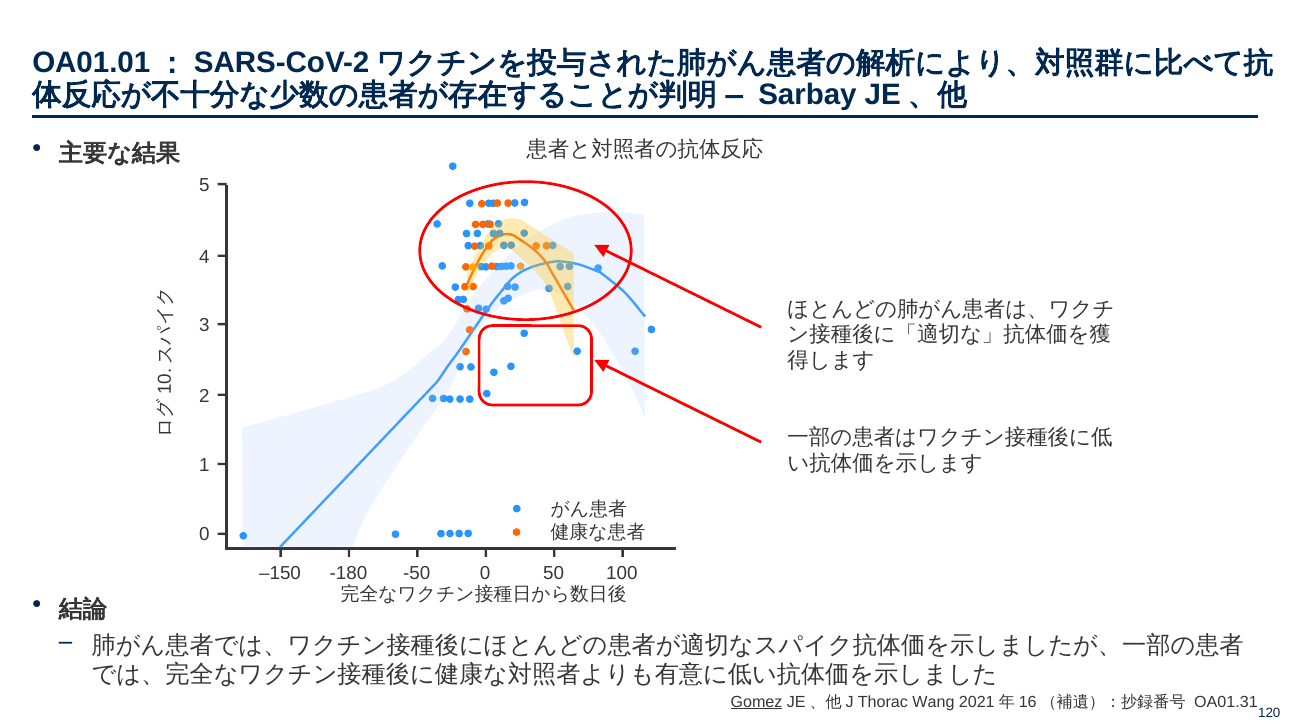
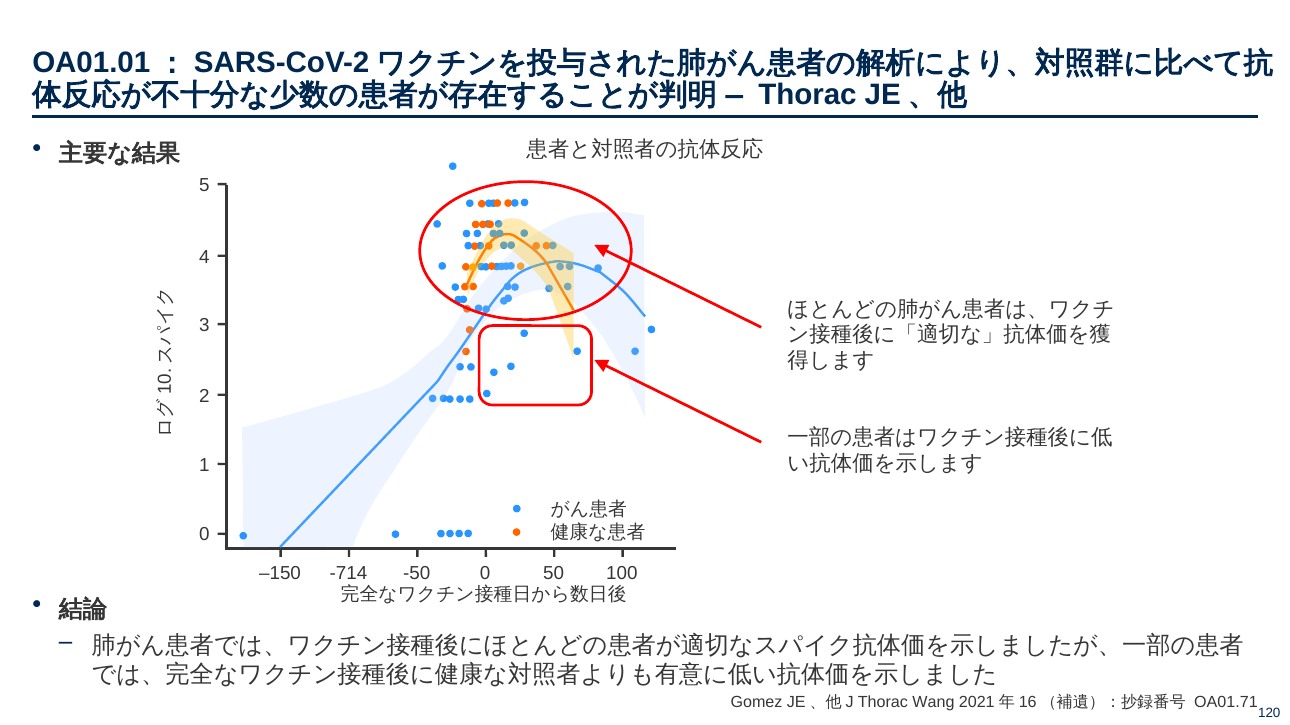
Sarbay: Sarbay -> Thorac (807, 95)
-180: -180 -> -714 (348, 574)
Gomez underline: present -> none (756, 703)
OA01.31: OA01.31 -> OA01.71 (1226, 703)
